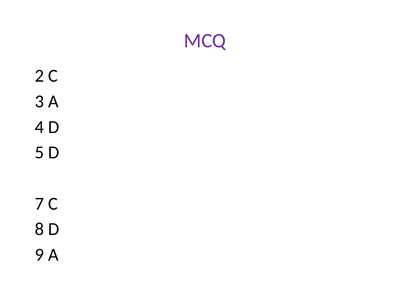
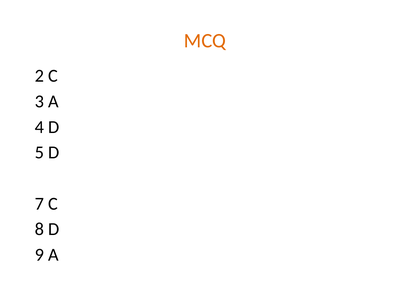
MCQ colour: purple -> orange (205, 41)
